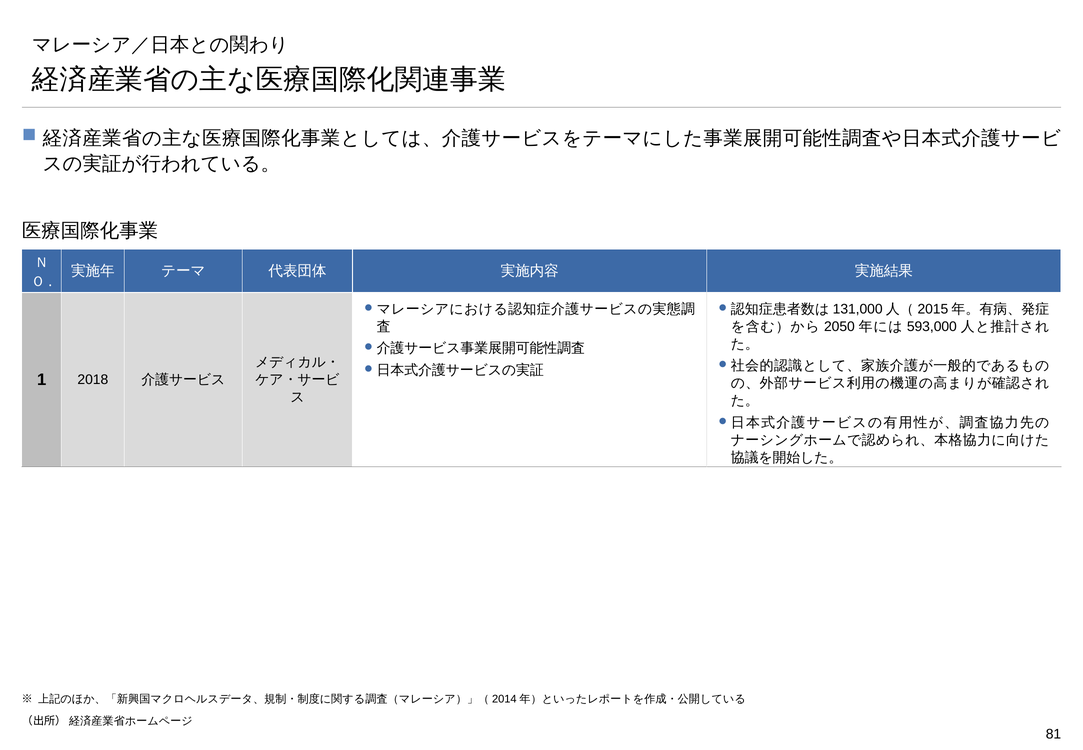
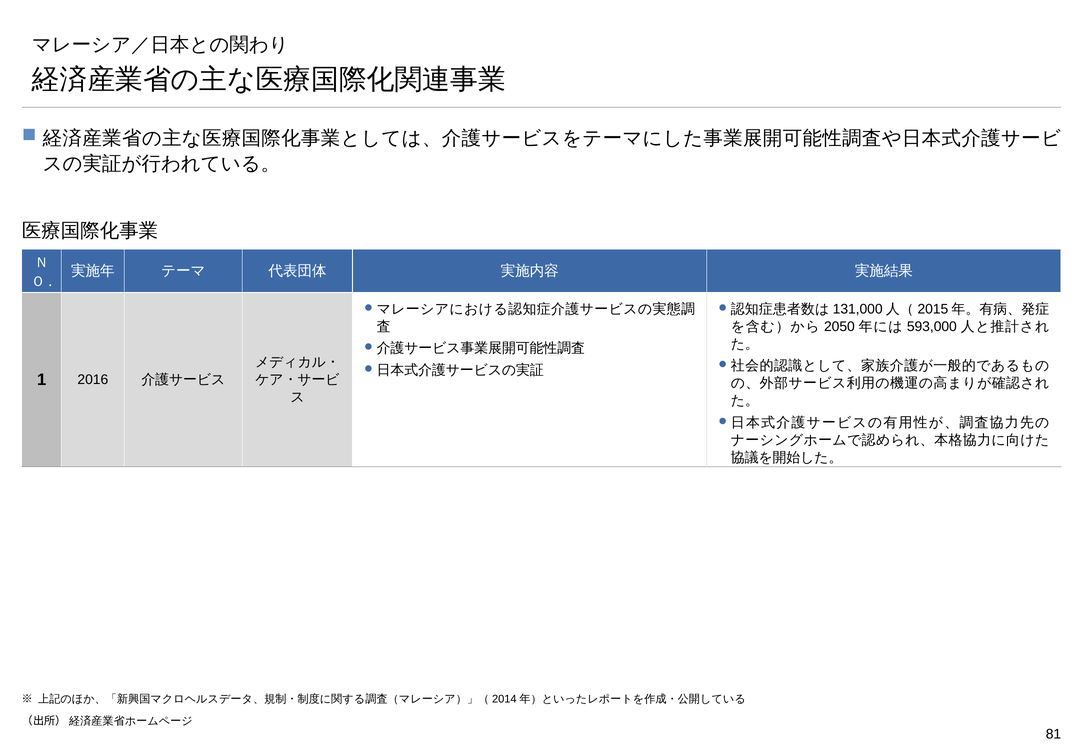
2018: 2018 -> 2016 (93, 380)
